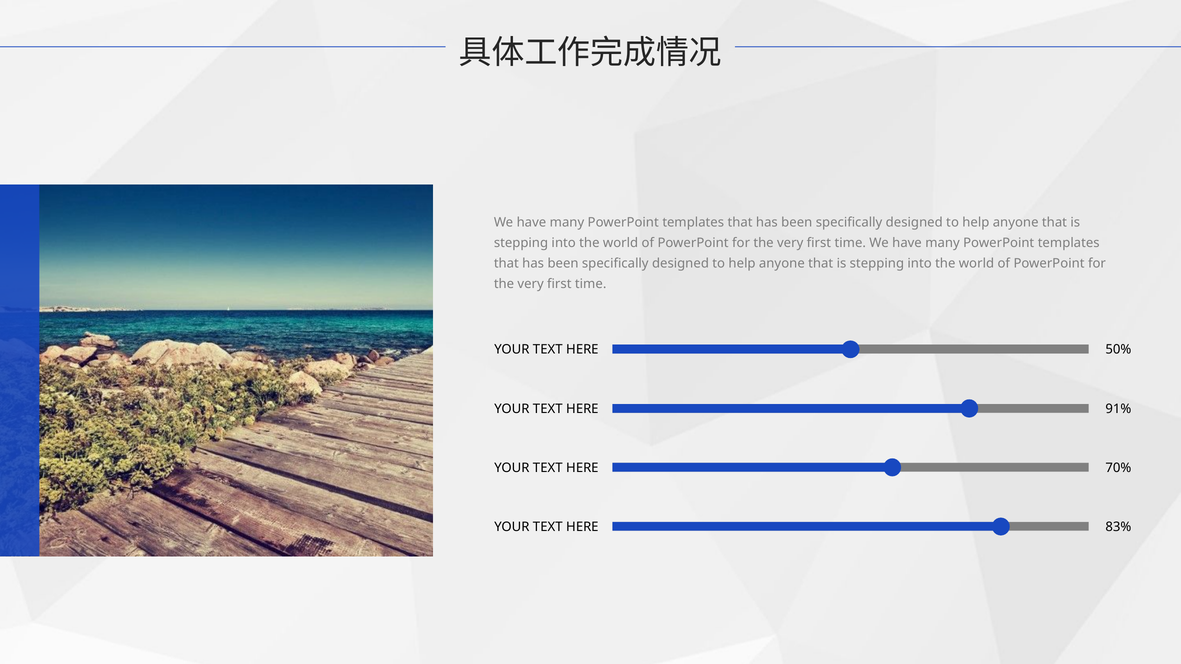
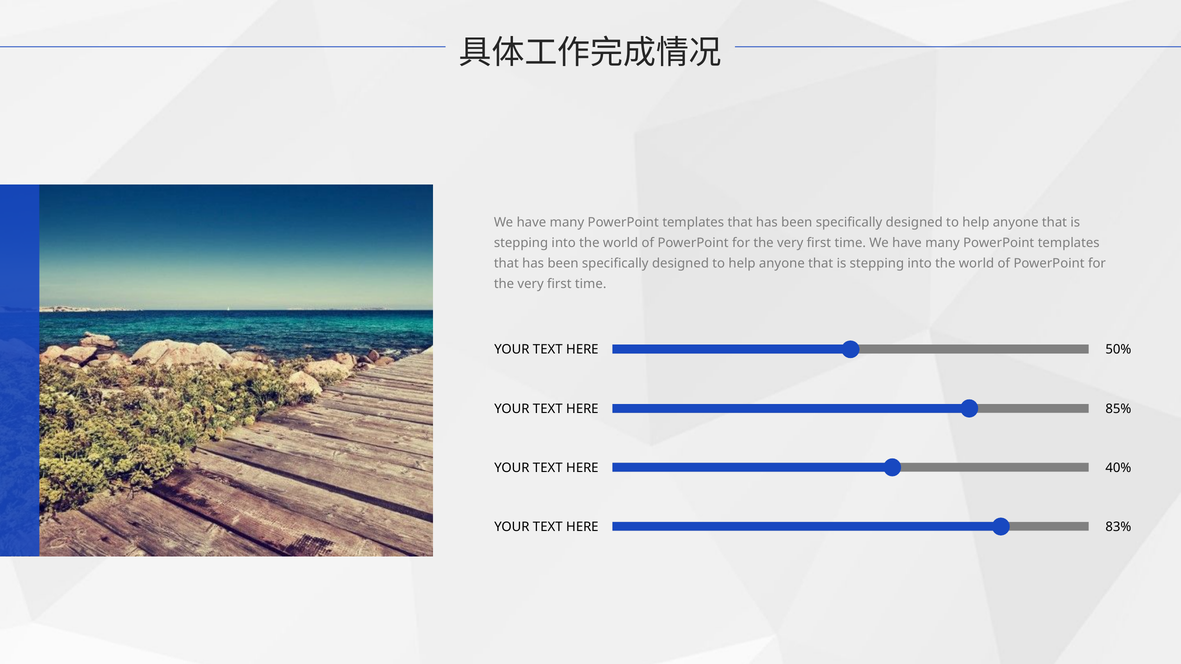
91%: 91% -> 85% (1118, 409)
70%: 70% -> 40% (1118, 468)
